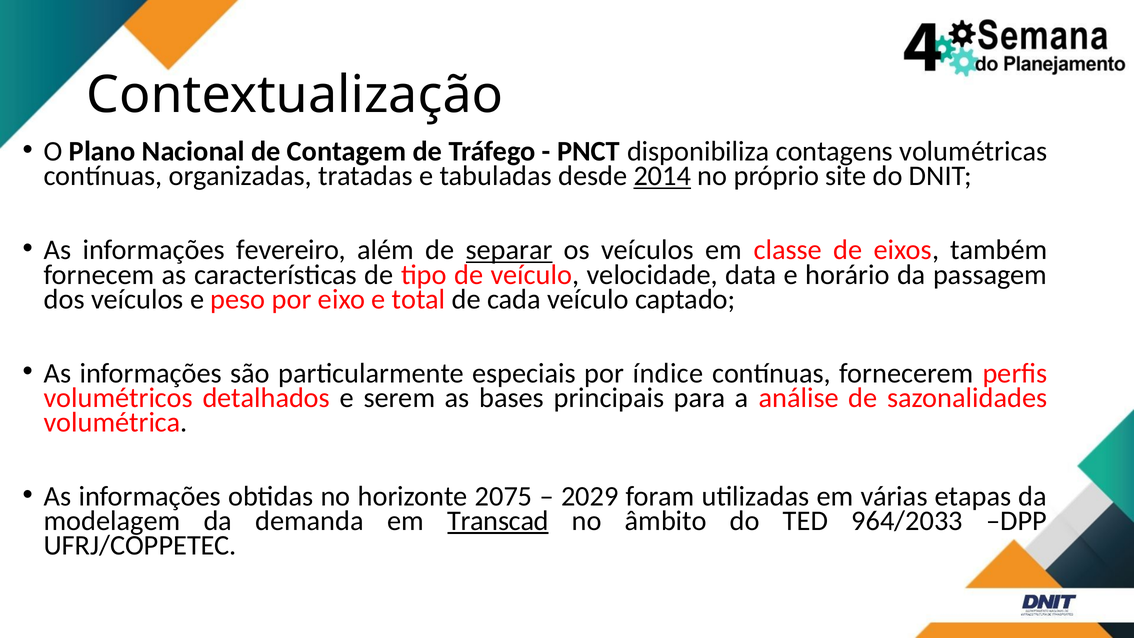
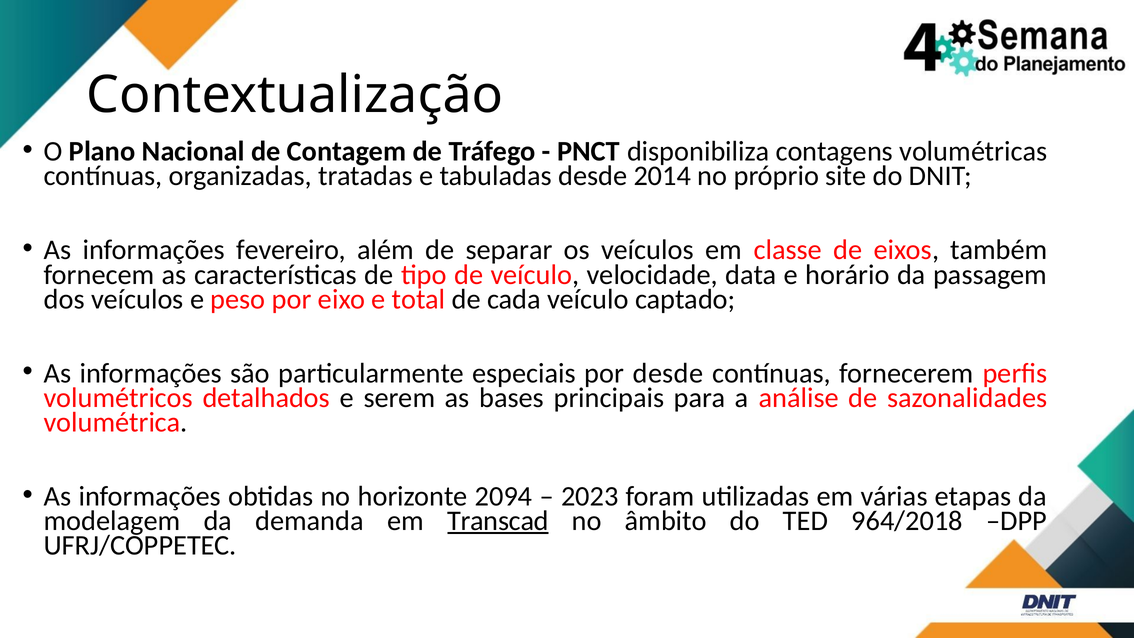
2014 underline: present -> none (662, 176)
separar underline: present -> none (509, 250)
por índice: índice -> desde (668, 373)
2075: 2075 -> 2094 (504, 496)
2029: 2029 -> 2023 (590, 496)
964/2033: 964/2033 -> 964/2018 (907, 521)
